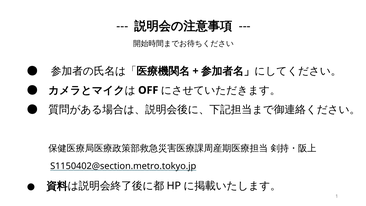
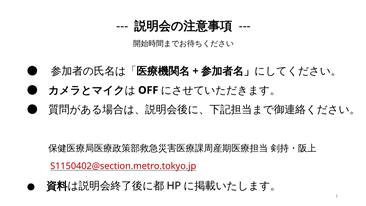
S1150402@section.metro.tokyo.jp colour: black -> red (123, 166)
